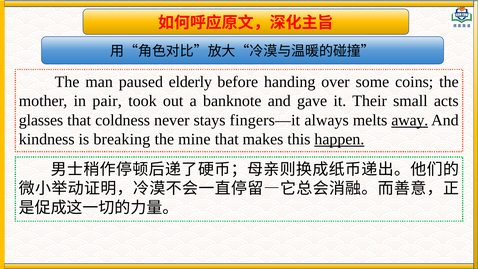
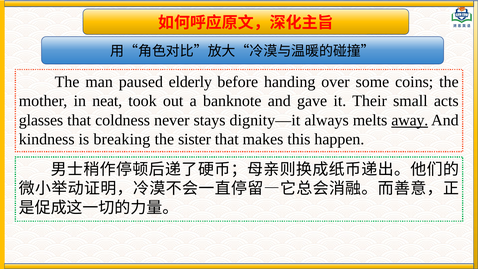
pair: pair -> neat (107, 101)
fingers—it: fingers—it -> dignity—it (265, 120)
mine: mine -> sister (195, 139)
happen underline: present -> none (339, 139)
